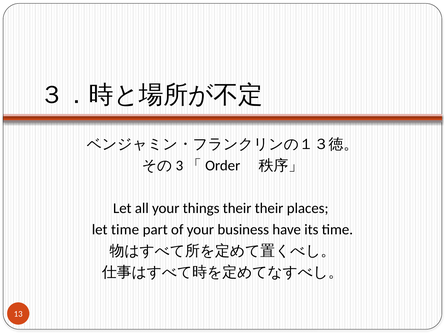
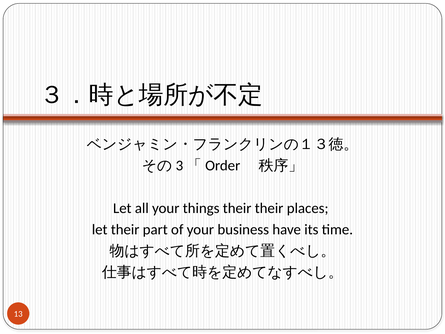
let time: time -> their (125, 229)
